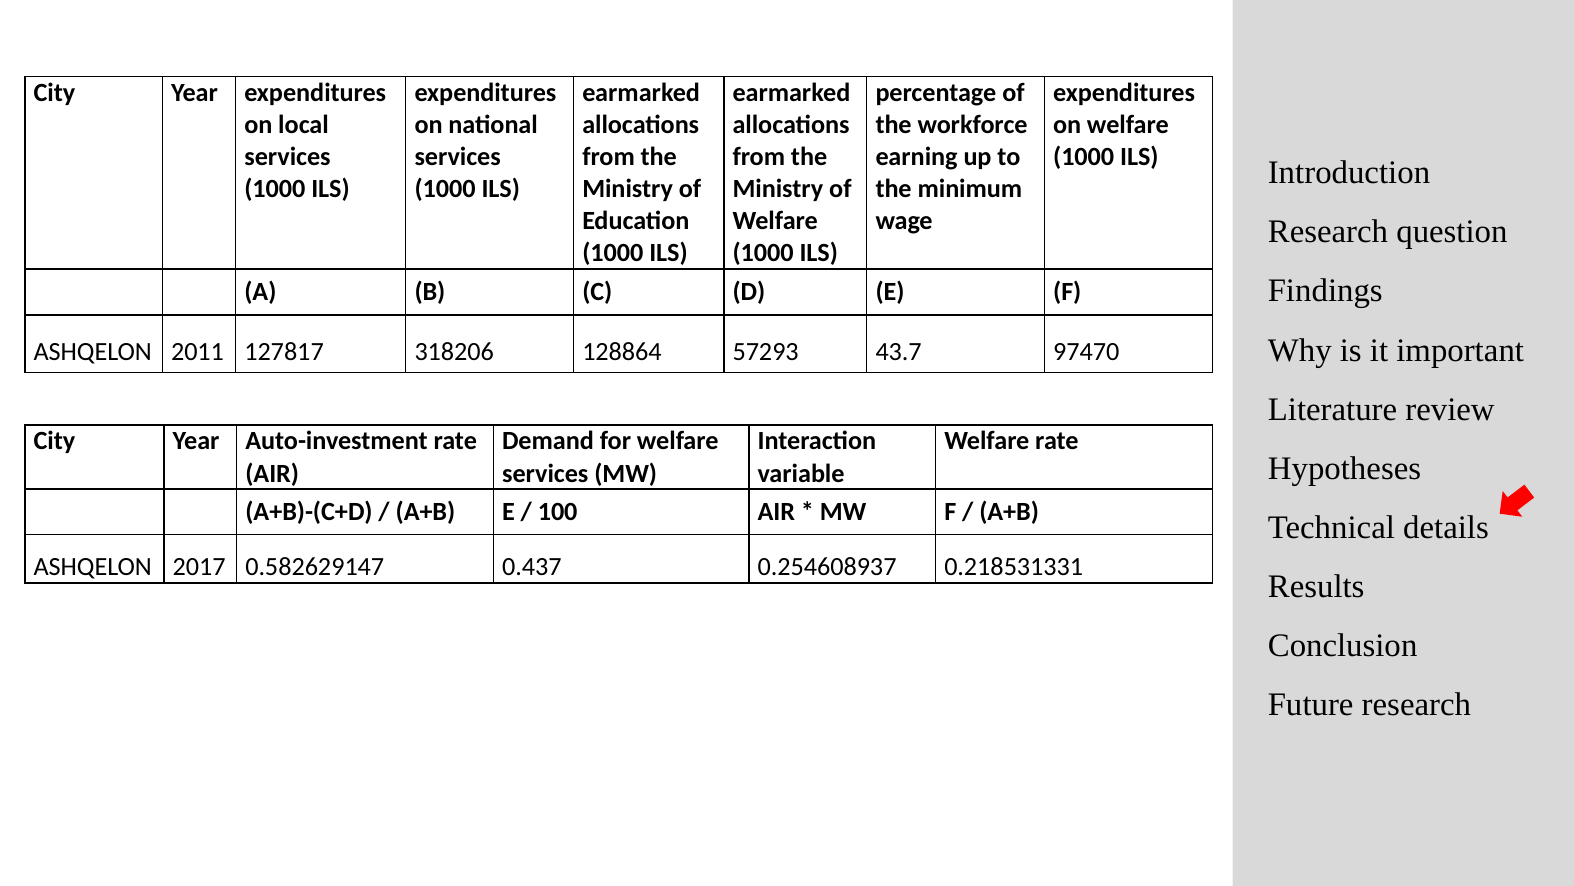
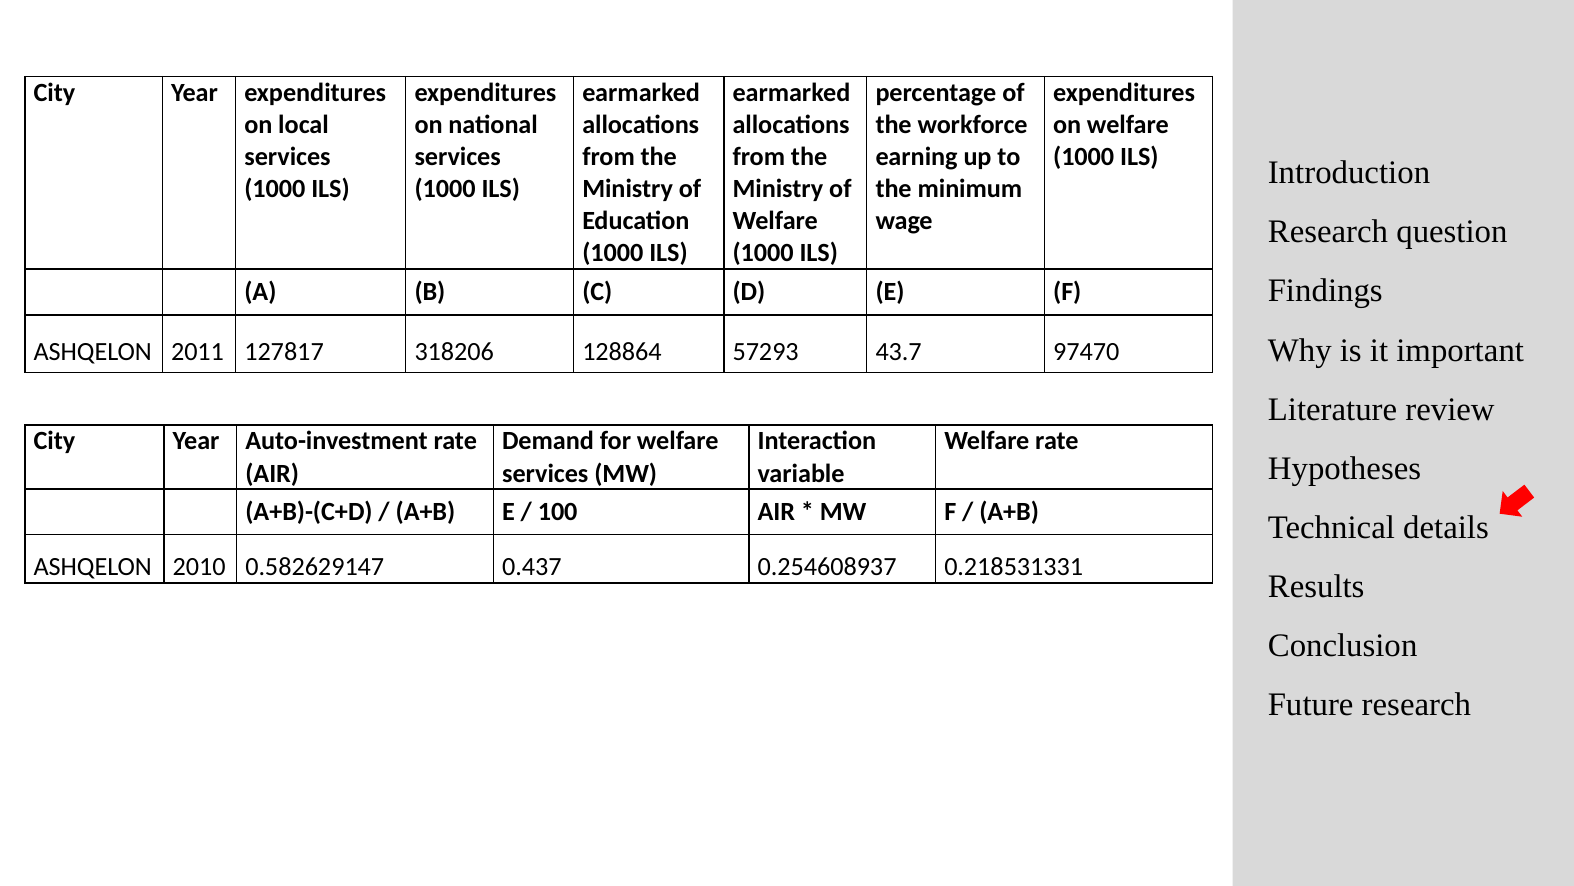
2017: 2017 -> 2010 (199, 567)
